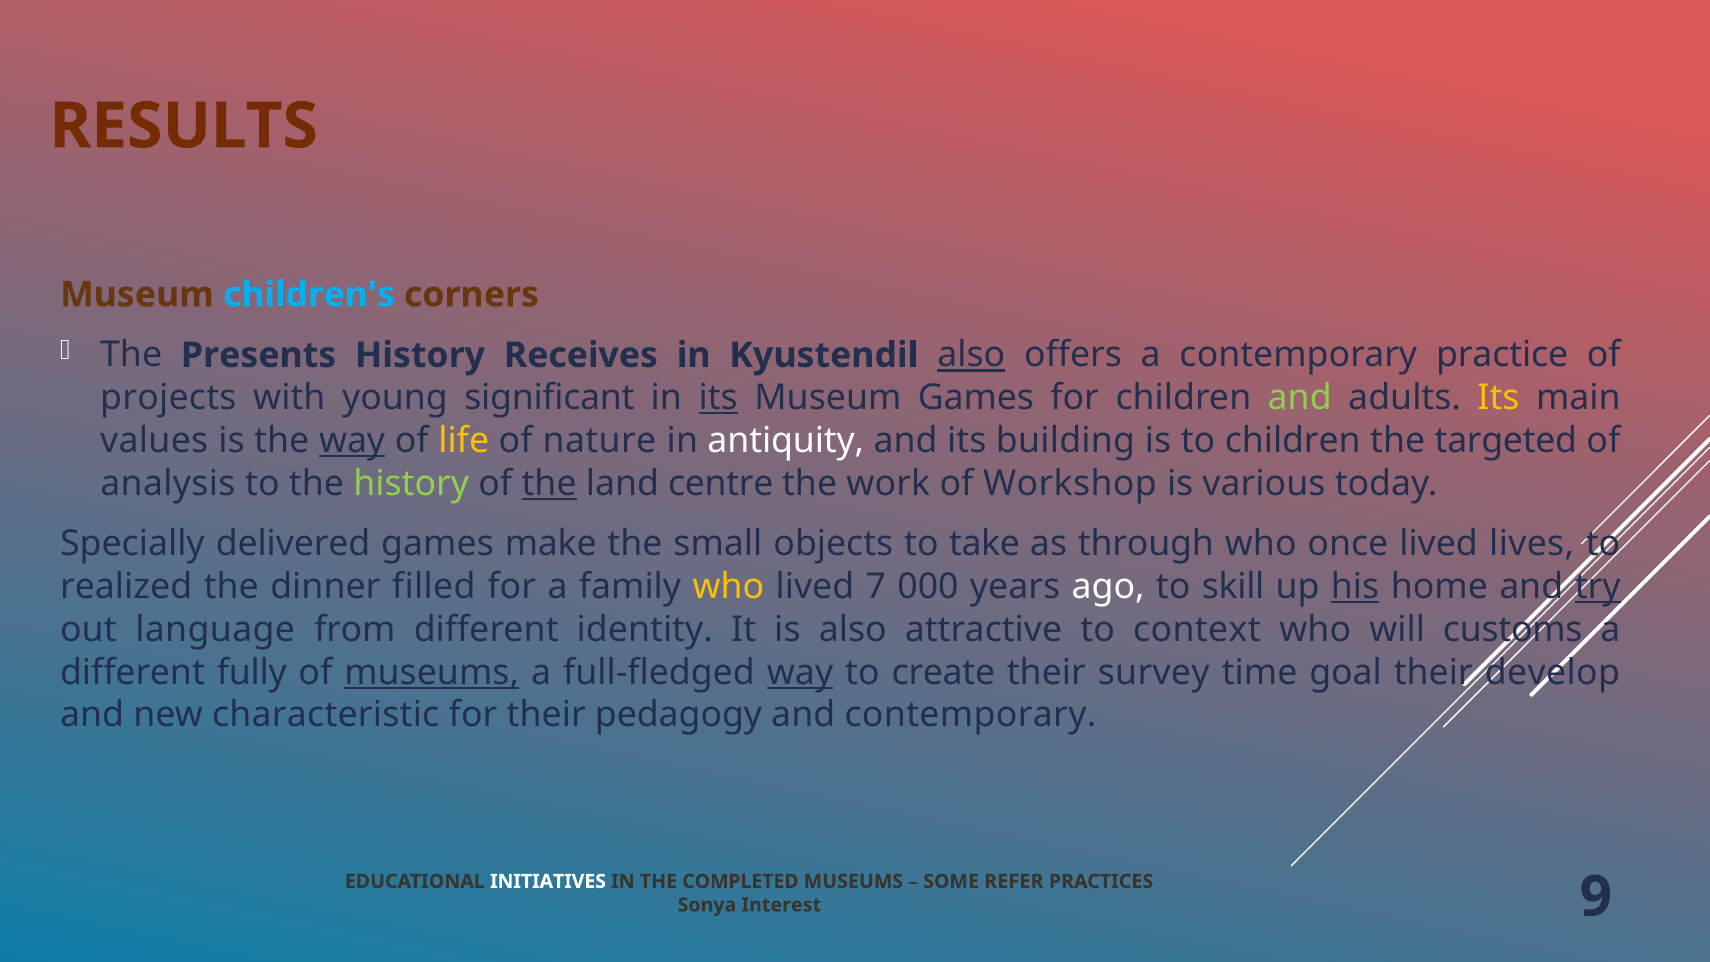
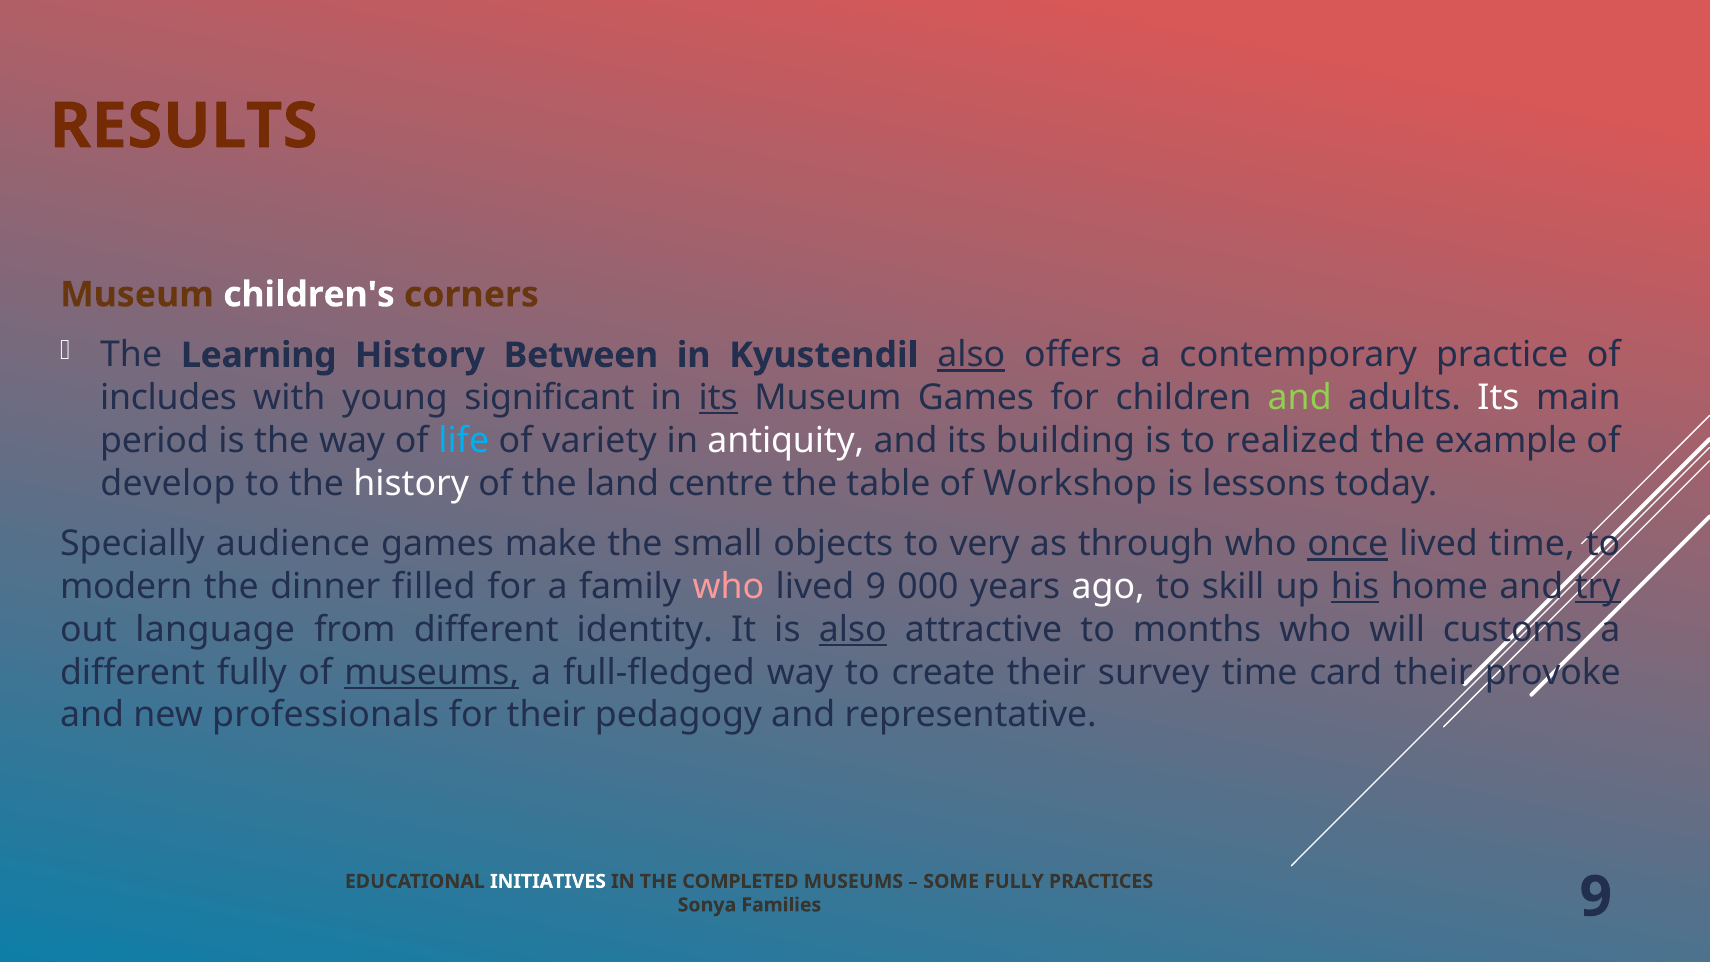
children's colour: light blue -> white (309, 295)
Presents: Presents -> Learning (259, 355)
Receives: Receives -> Between (581, 355)
projects: projects -> includes (169, 398)
Its colour: yellow -> white (1498, 398)
values: values -> period (155, 441)
way underline: present -> none (352, 441)
life colour: yellow -> light blue (464, 441)
nature: nature -> variety (600, 441)
to children: children -> realized (1293, 441)
targeted: targeted -> example (1506, 441)
analysis: analysis -> develop (168, 483)
history colour: light green -> white (411, 483)
the underline: present -> none (549, 483)
work: work -> table (888, 483)
various: various -> lessons (1264, 483)
delivered: delivered -> audience (293, 544)
take: take -> very (985, 544)
once underline: none -> present (1348, 544)
lived lives: lives -> time (1532, 544)
realized: realized -> modern (126, 587)
who colour: yellow -> pink (728, 587)
lived 7: 7 -> 9 (876, 587)
also underline: none -> present (853, 630)
context: context -> months (1197, 630)
way underline: present -> none (800, 672)
goal: goal -> card (1346, 672)
develop: develop -> provoke (1553, 672)
characteristic: characteristic -> professionals (326, 715)
and contemporary: contemporary -> representative (971, 715)
SOME REFER: REFER -> FULLY (1014, 881)
Interest: Interest -> Families (781, 905)
